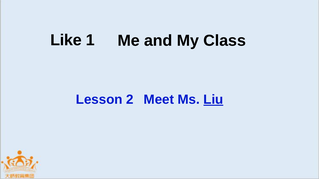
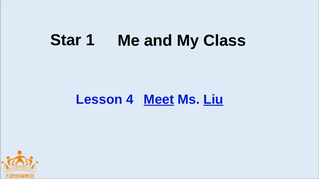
Like: Like -> Star (66, 40)
2: 2 -> 4 (130, 100)
Meet underline: none -> present (159, 100)
